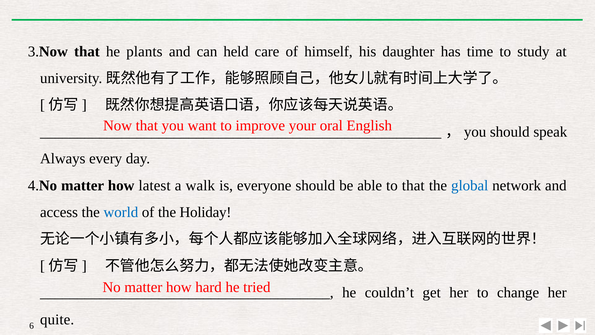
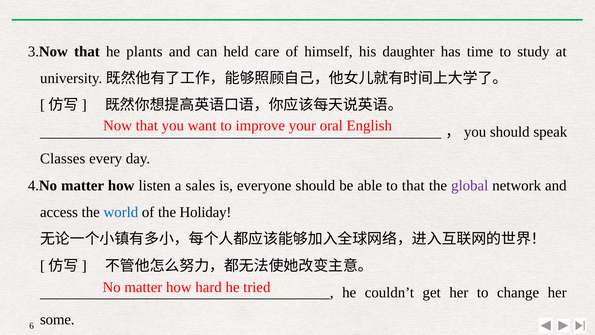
Always: Always -> Classes (63, 159)
latest: latest -> listen (155, 185)
walk: walk -> sales (200, 185)
global colour: blue -> purple (470, 185)
quite: quite -> some (57, 319)
